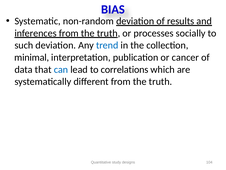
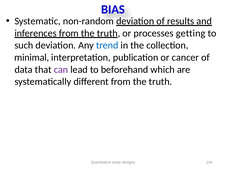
socially: socially -> getting (191, 33)
can colour: blue -> purple (61, 69)
correlations: correlations -> beforehand (125, 69)
